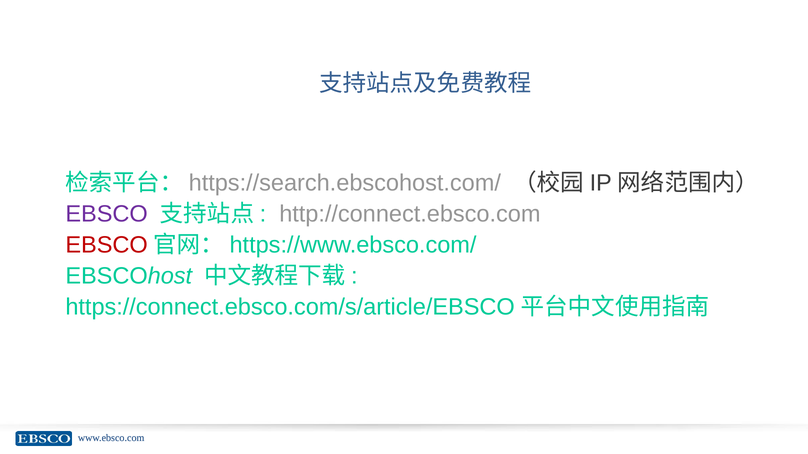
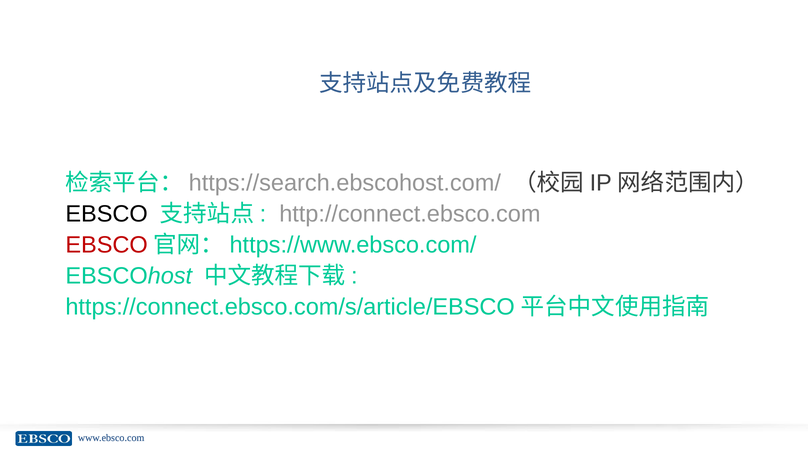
EBSCO colour: purple -> black (107, 214)
